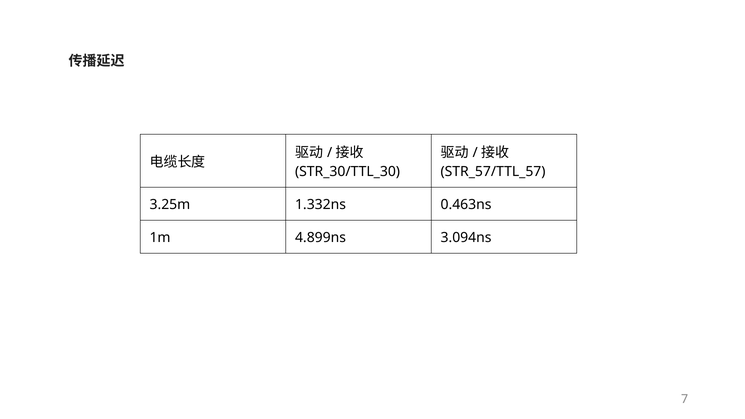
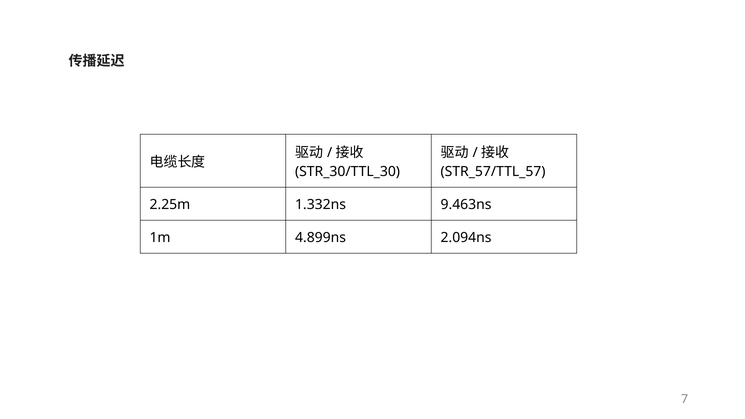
3.25m: 3.25m -> 2.25m (170, 205)
0.463ns: 0.463ns -> 9.463ns (466, 205)
3.094ns: 3.094ns -> 2.094ns (466, 238)
